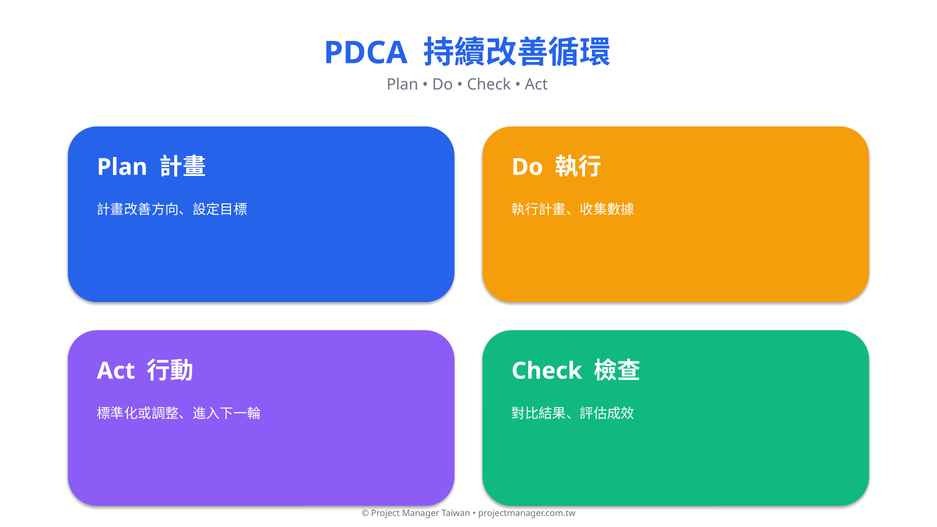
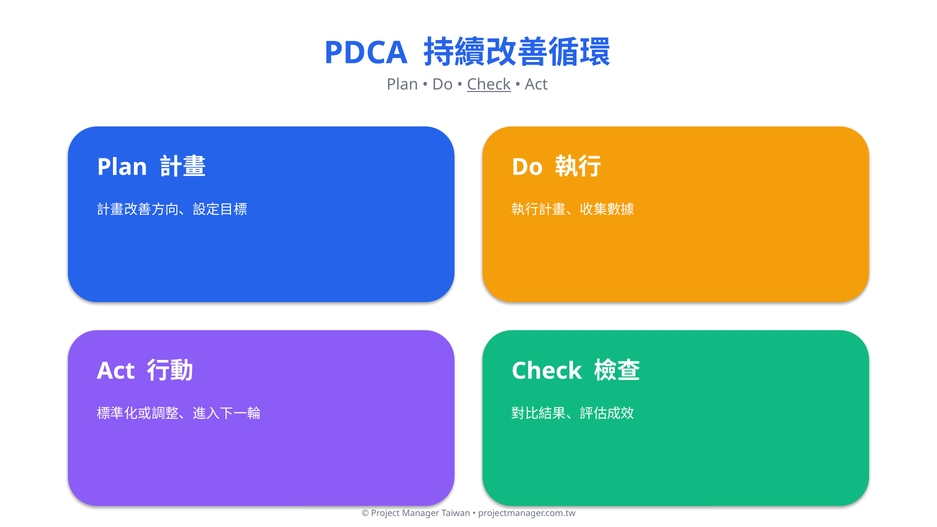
Check underline: none -> present (489, 85)
